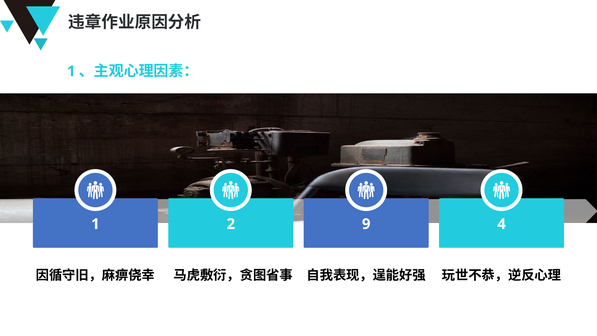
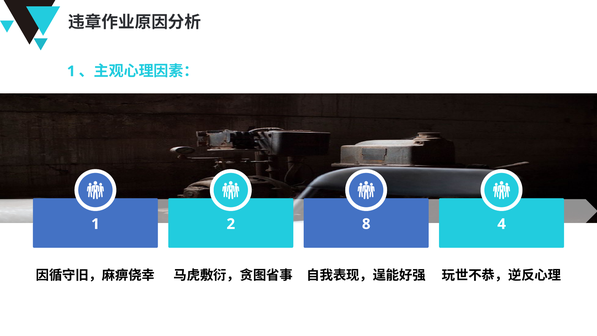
9: 9 -> 8 (366, 224)
